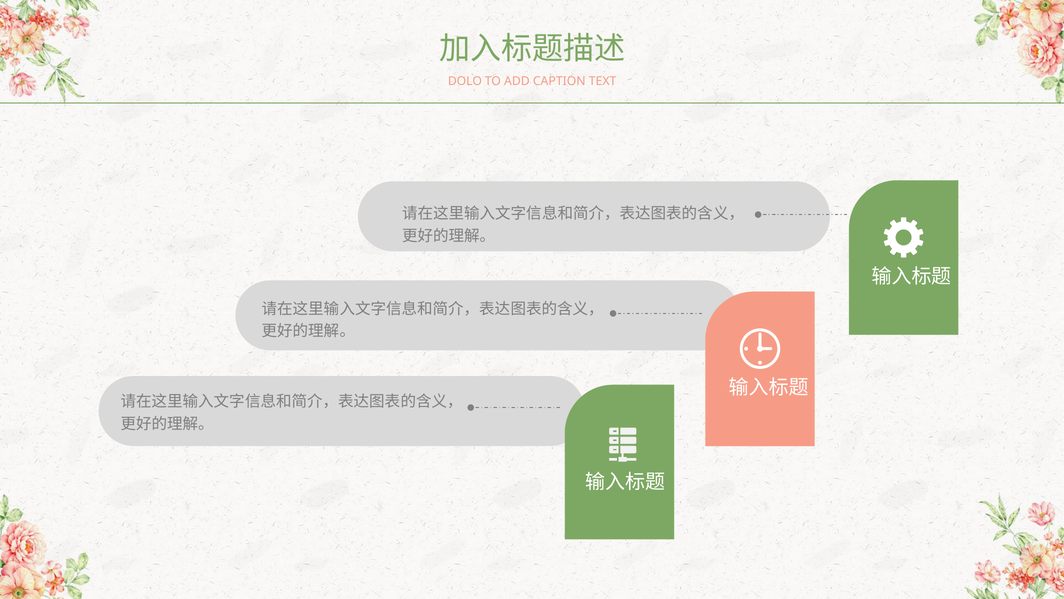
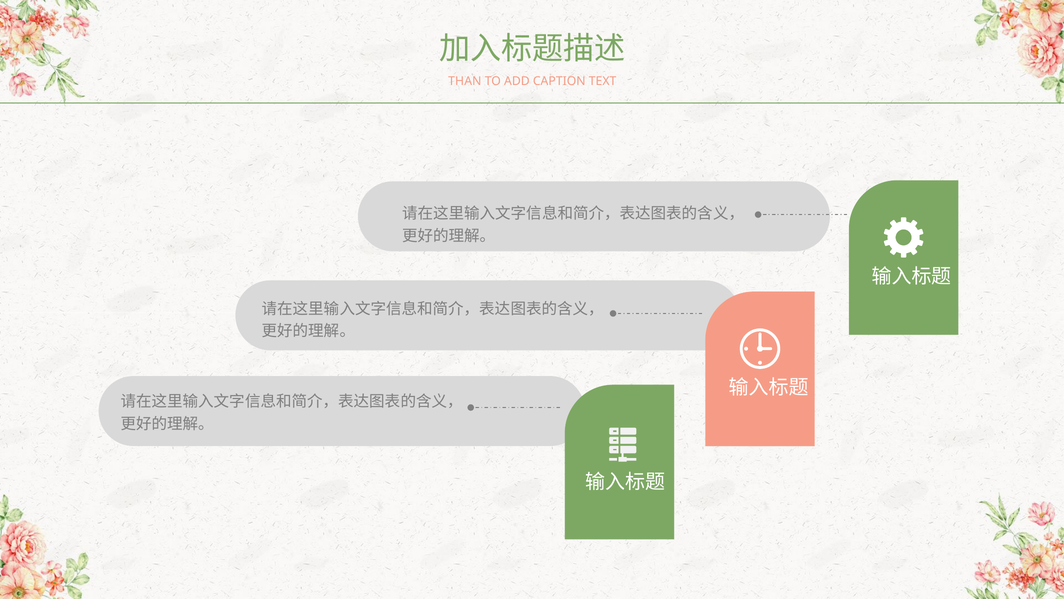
DOLO: DOLO -> THAN (465, 81)
